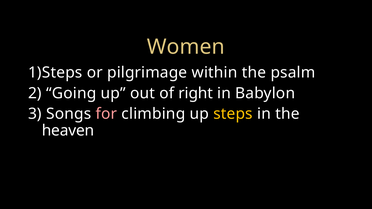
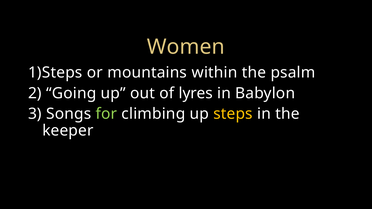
pilgrimage: pilgrimage -> mountains (147, 73)
right: right -> lyres (196, 93)
for colour: pink -> light green (106, 114)
heaven: heaven -> keeper (68, 131)
